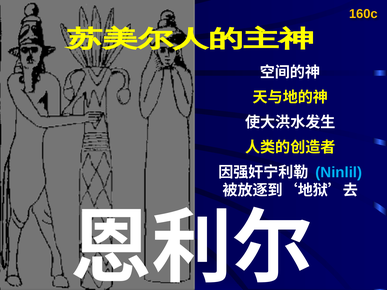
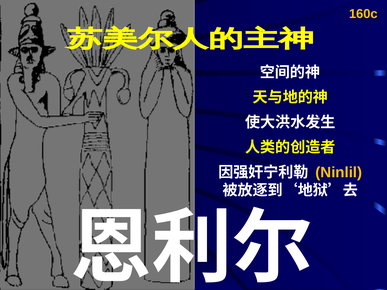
Ninlil colour: light blue -> yellow (339, 173)
